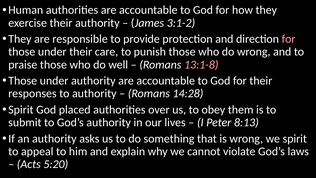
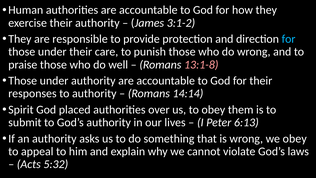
for colour: pink -> light blue (289, 39)
14:28: 14:28 -> 14:14 (188, 93)
8:13: 8:13 -> 6:13 (246, 122)
we spirit: spirit -> obey (295, 138)
5:20: 5:20 -> 5:32 (56, 164)
